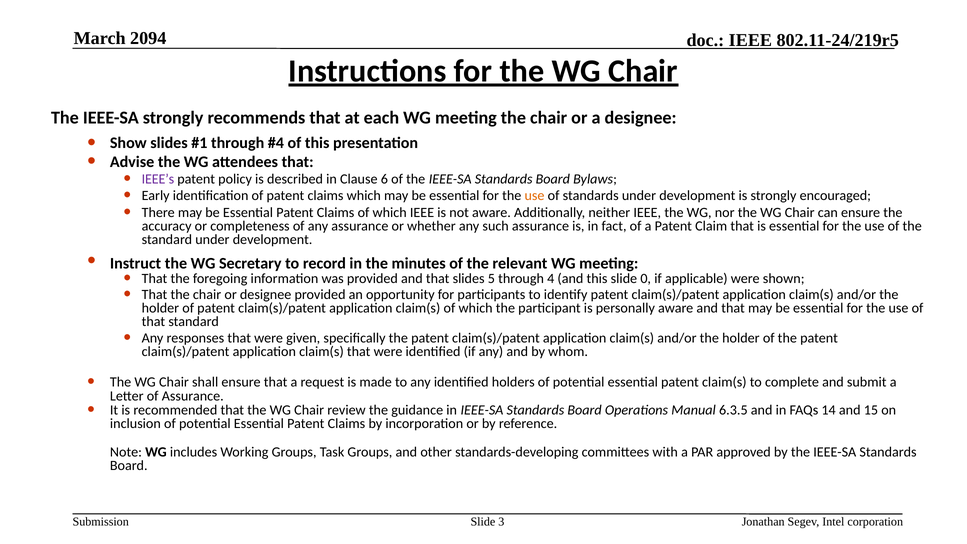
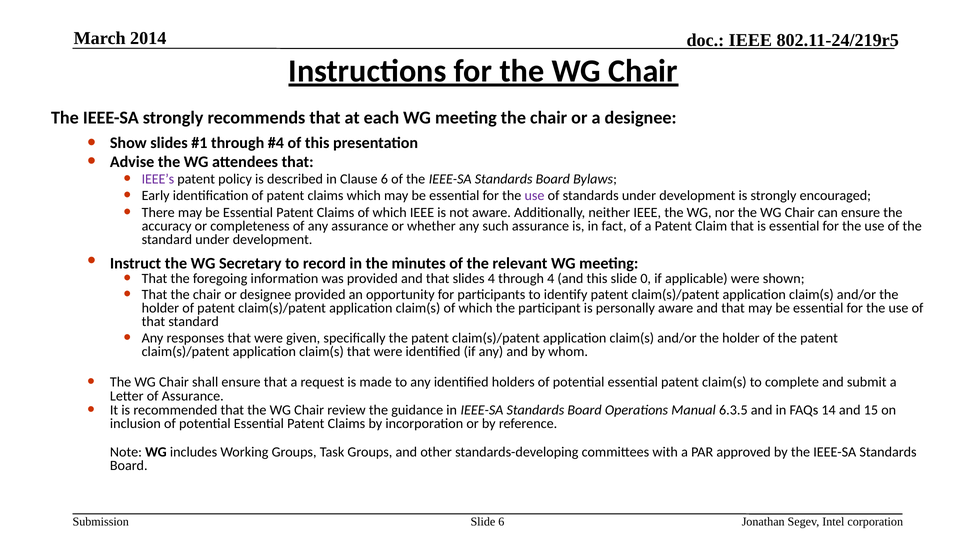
2094: 2094 -> 2014 (148, 38)
use colour: orange -> purple (535, 196)
slides 5: 5 -> 4 (491, 278)
Slide 3: 3 -> 6 (501, 522)
